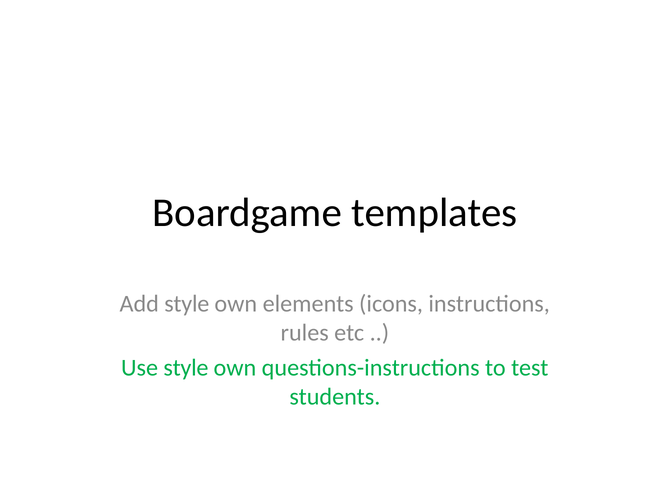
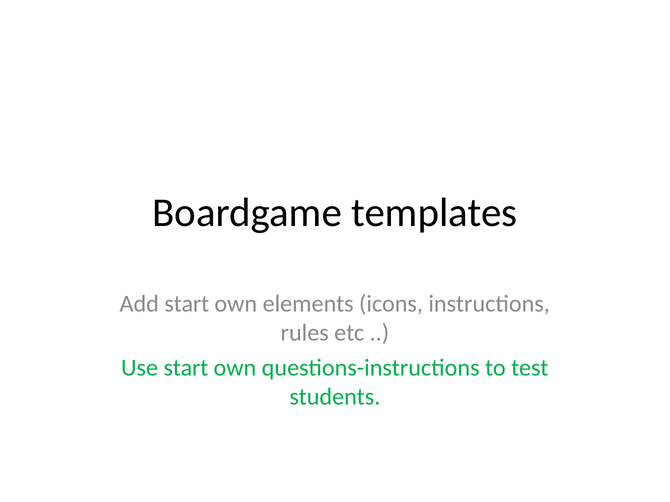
Add style: style -> start (187, 304)
Use style: style -> start (186, 368)
